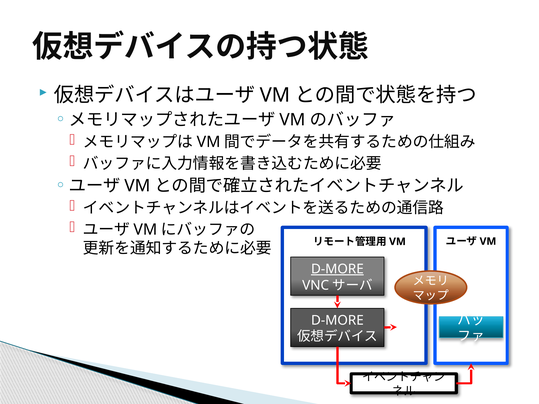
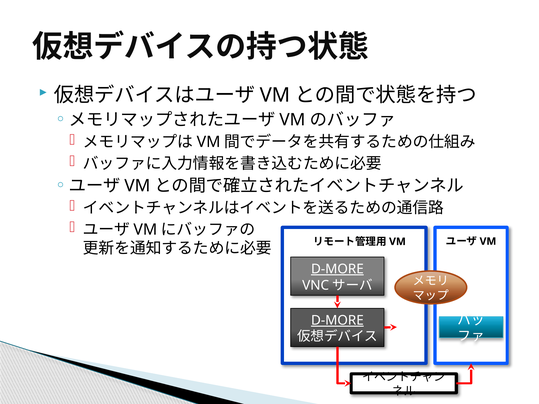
D-MORE underline: none -> present (337, 321)
